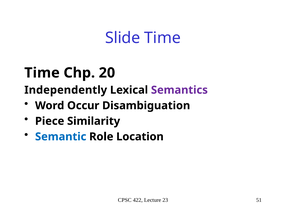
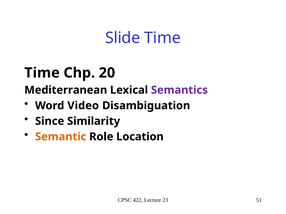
Independently: Independently -> Mediterranean (66, 90)
Occur: Occur -> Video (83, 106)
Piece: Piece -> Since (50, 121)
Semantic colour: blue -> orange (61, 137)
